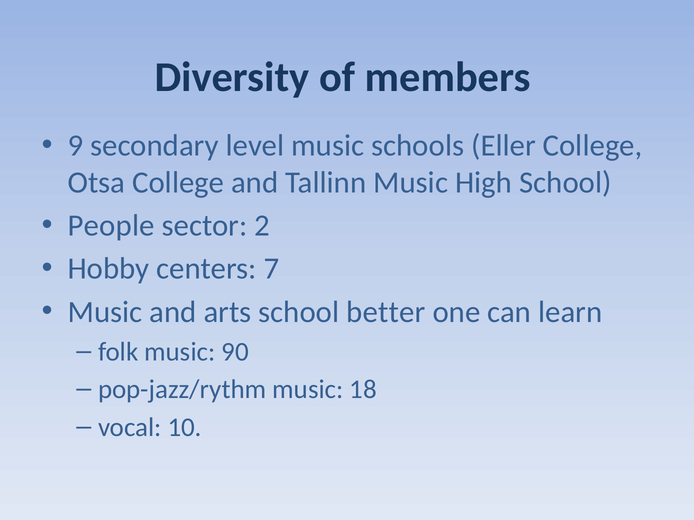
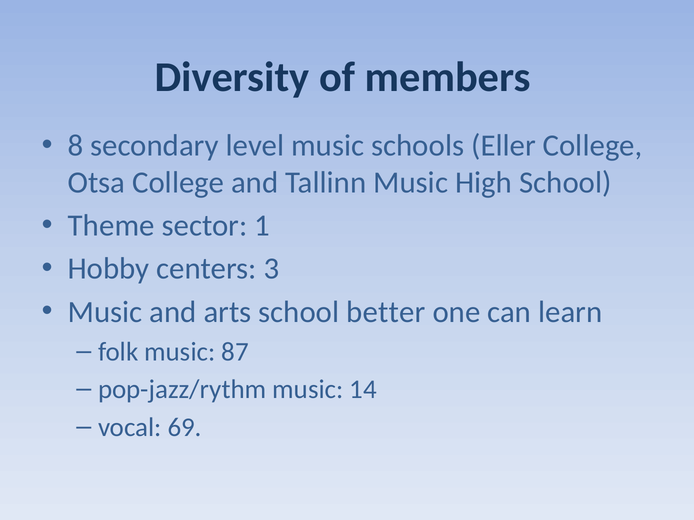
9: 9 -> 8 (75, 146)
People: People -> Theme (111, 226)
2: 2 -> 1 (262, 226)
7: 7 -> 3 (271, 269)
90: 90 -> 87 (235, 352)
18: 18 -> 14 (363, 390)
10: 10 -> 69 (185, 428)
